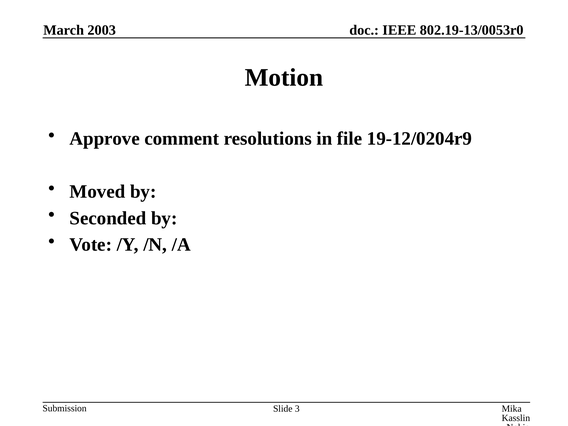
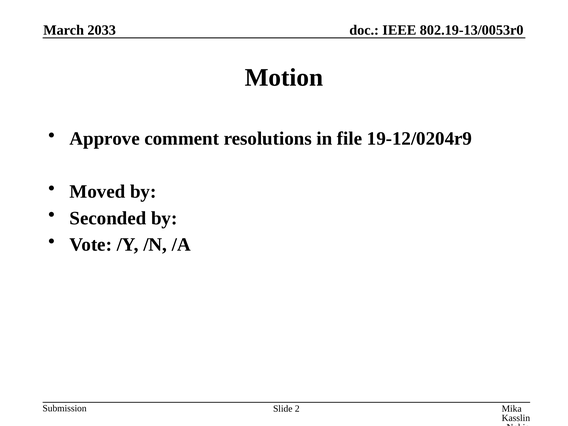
2003: 2003 -> 2033 (102, 30)
3: 3 -> 2 (297, 409)
